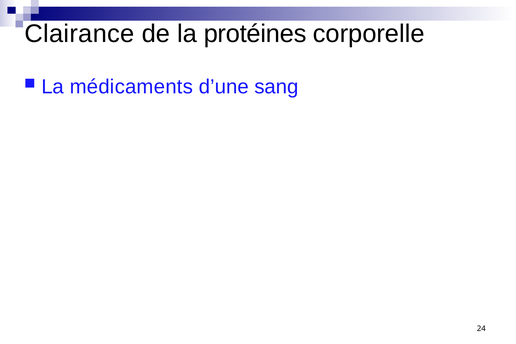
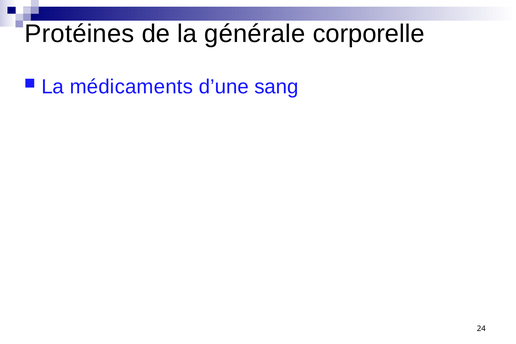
Clairance: Clairance -> Protéines (79, 34)
protéines: protéines -> générale (255, 34)
